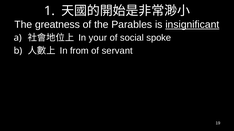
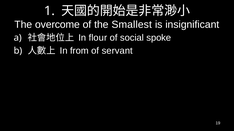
greatness: greatness -> overcome (57, 25)
Parables: Parables -> Smallest (132, 25)
insignificant underline: present -> none (192, 25)
your: your -> flour (98, 38)
